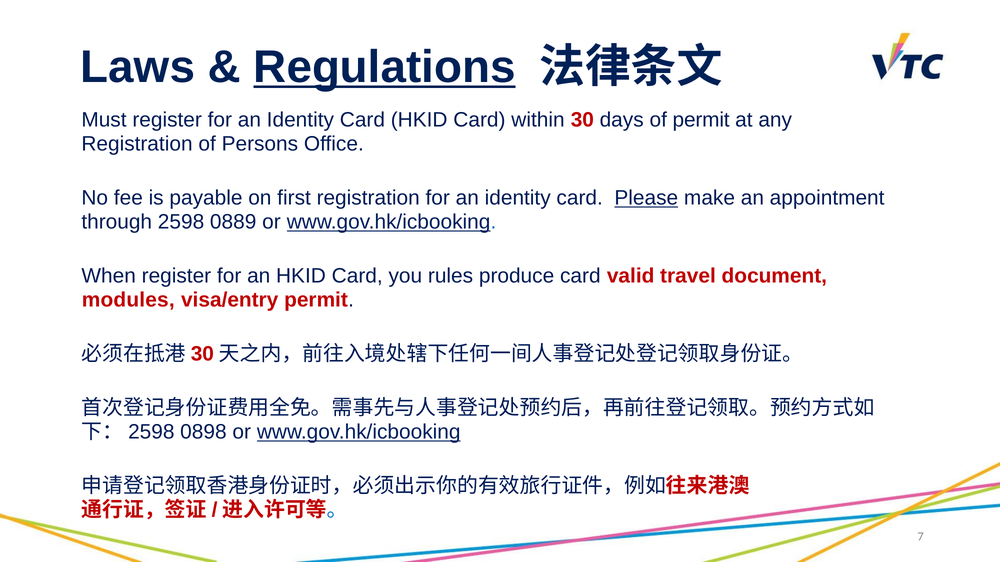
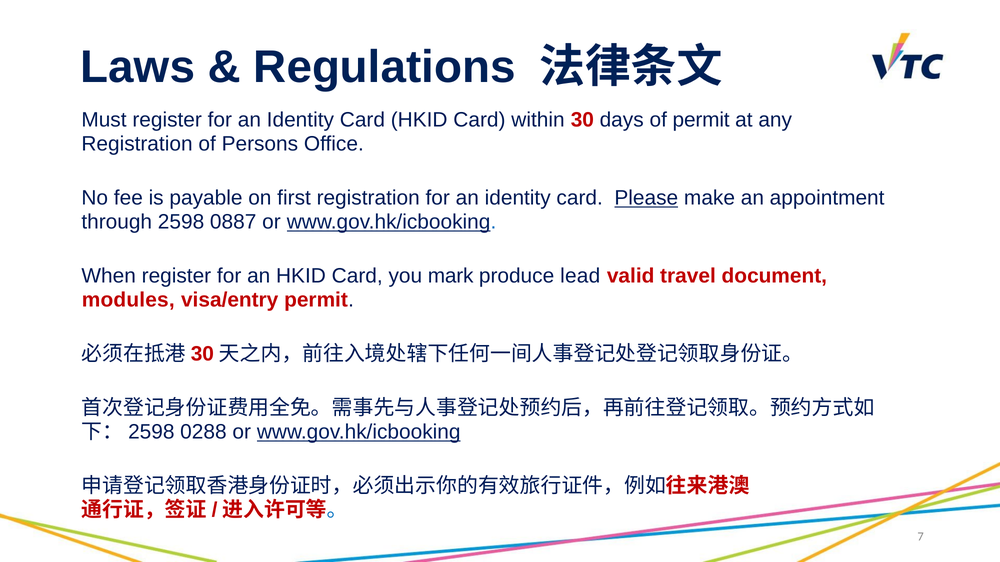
Regulations underline: present -> none (384, 67)
0889: 0889 -> 0887 (233, 222)
rules: rules -> mark (451, 276)
produce card: card -> lead (580, 276)
0898: 0898 -> 0288 (203, 432)
